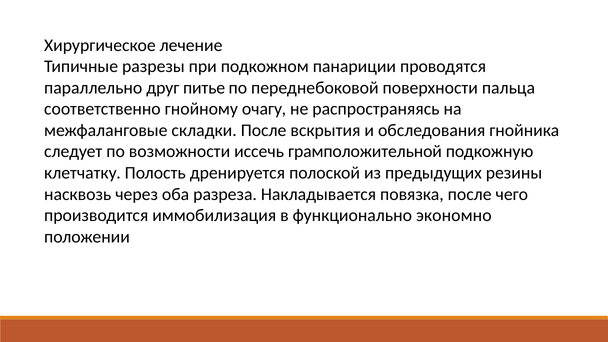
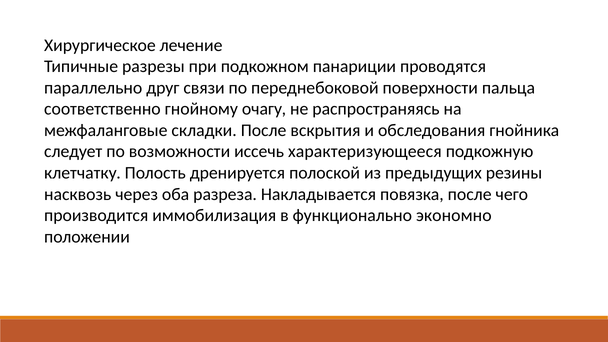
питье: питье -> связи (204, 88)
грамположительной: грамположительной -> характеризующееся (365, 152)
